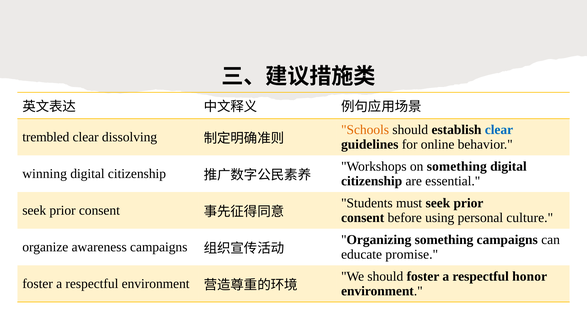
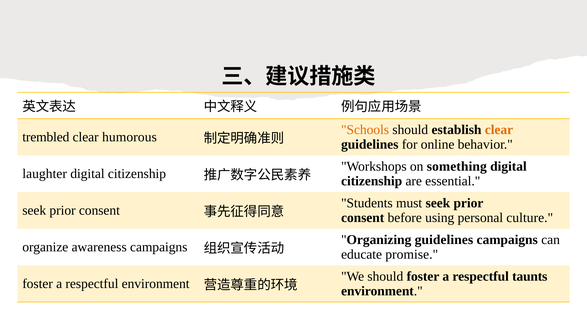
clear colour: blue -> orange (499, 130)
dissolving: dissolving -> humorous (129, 137)
winning: winning -> laughter (45, 174)
Organizing something: something -> guidelines (444, 240)
honor: honor -> taunts (530, 276)
